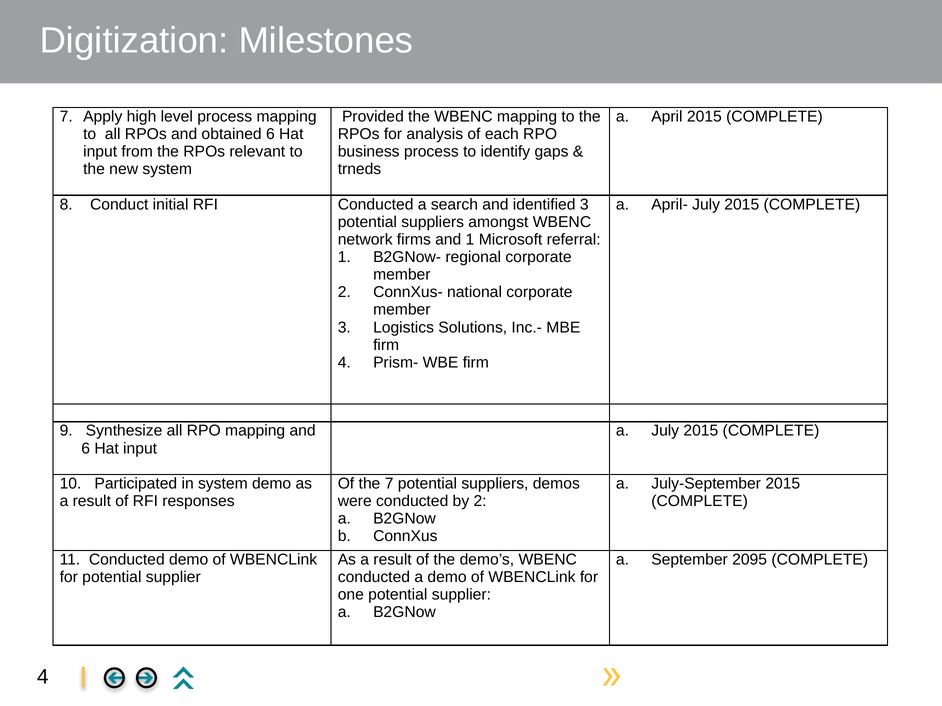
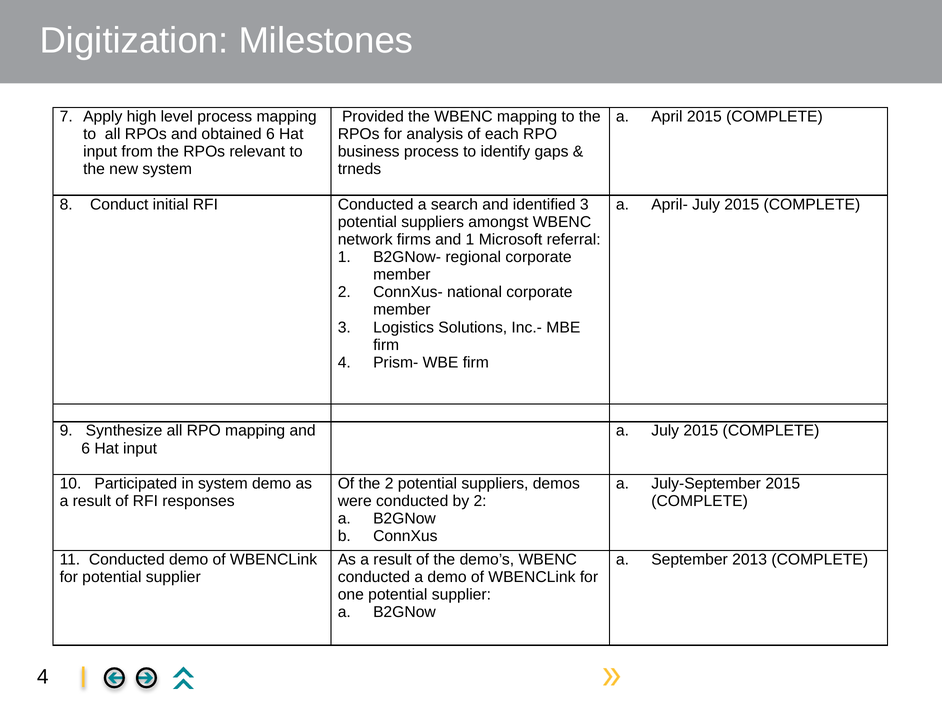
the 7: 7 -> 2 (389, 484)
2095: 2095 -> 2013 (750, 560)
